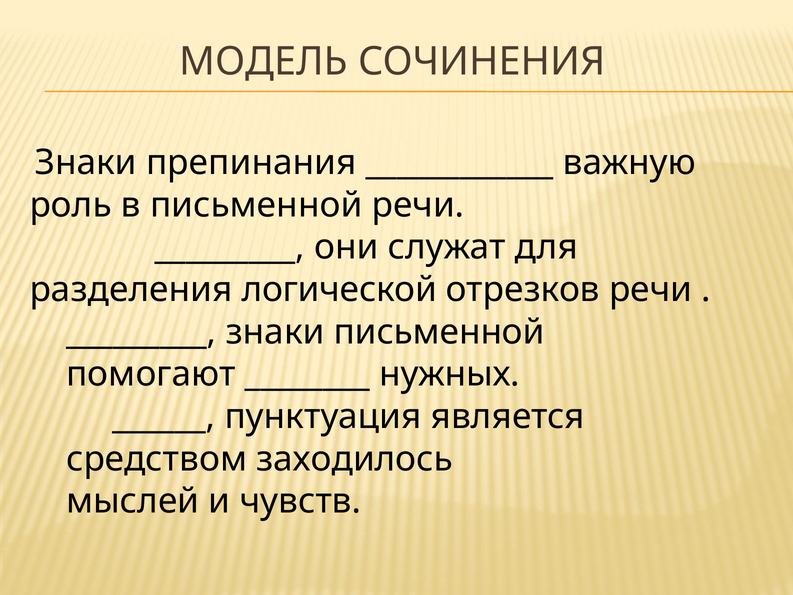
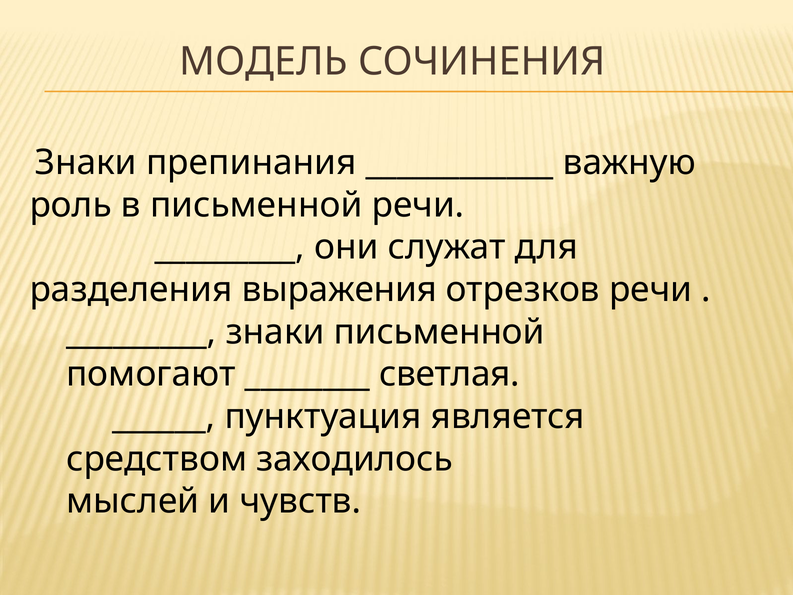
логической: логической -> выражения (339, 289)
нужных: нужных -> светлая (450, 374)
